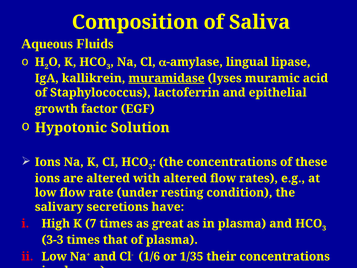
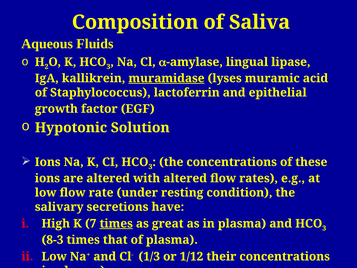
times underline: none -> present (116, 223)
3-3: 3-3 -> 8-3 (52, 240)
1/6: 1/6 -> 1/3 (149, 256)
1/35: 1/35 -> 1/12 (192, 256)
